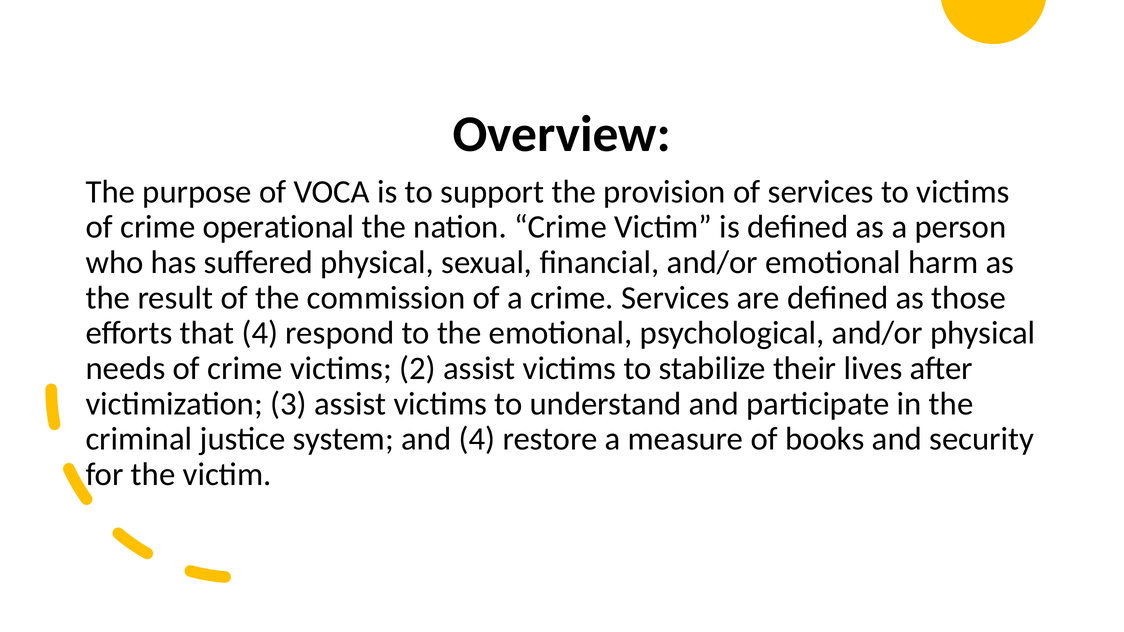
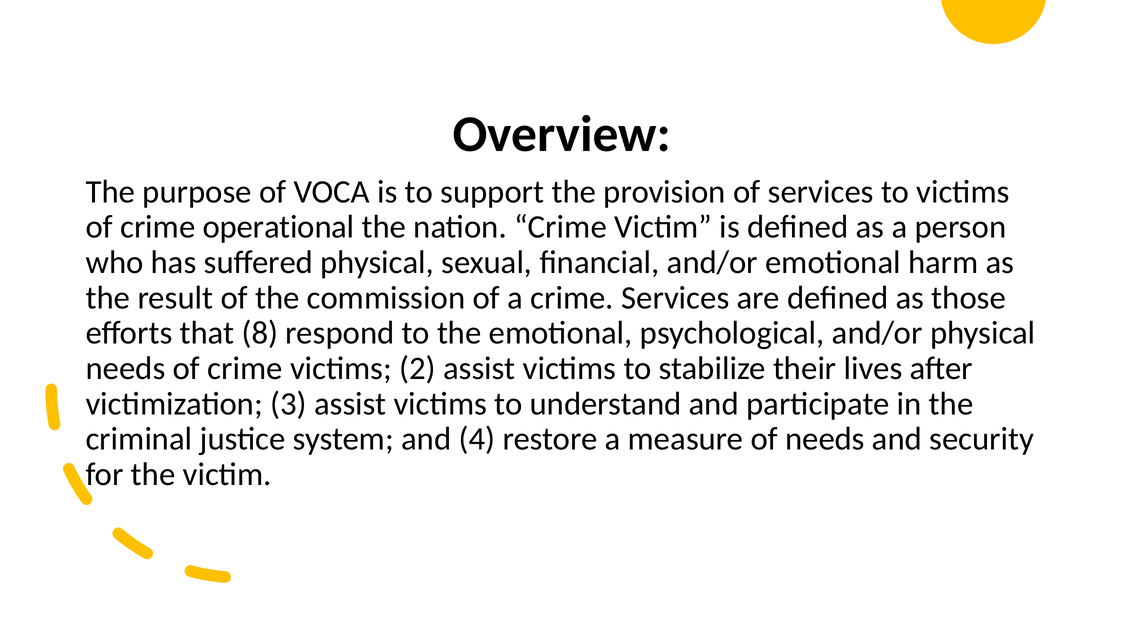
that 4: 4 -> 8 (260, 333)
of books: books -> needs (825, 439)
